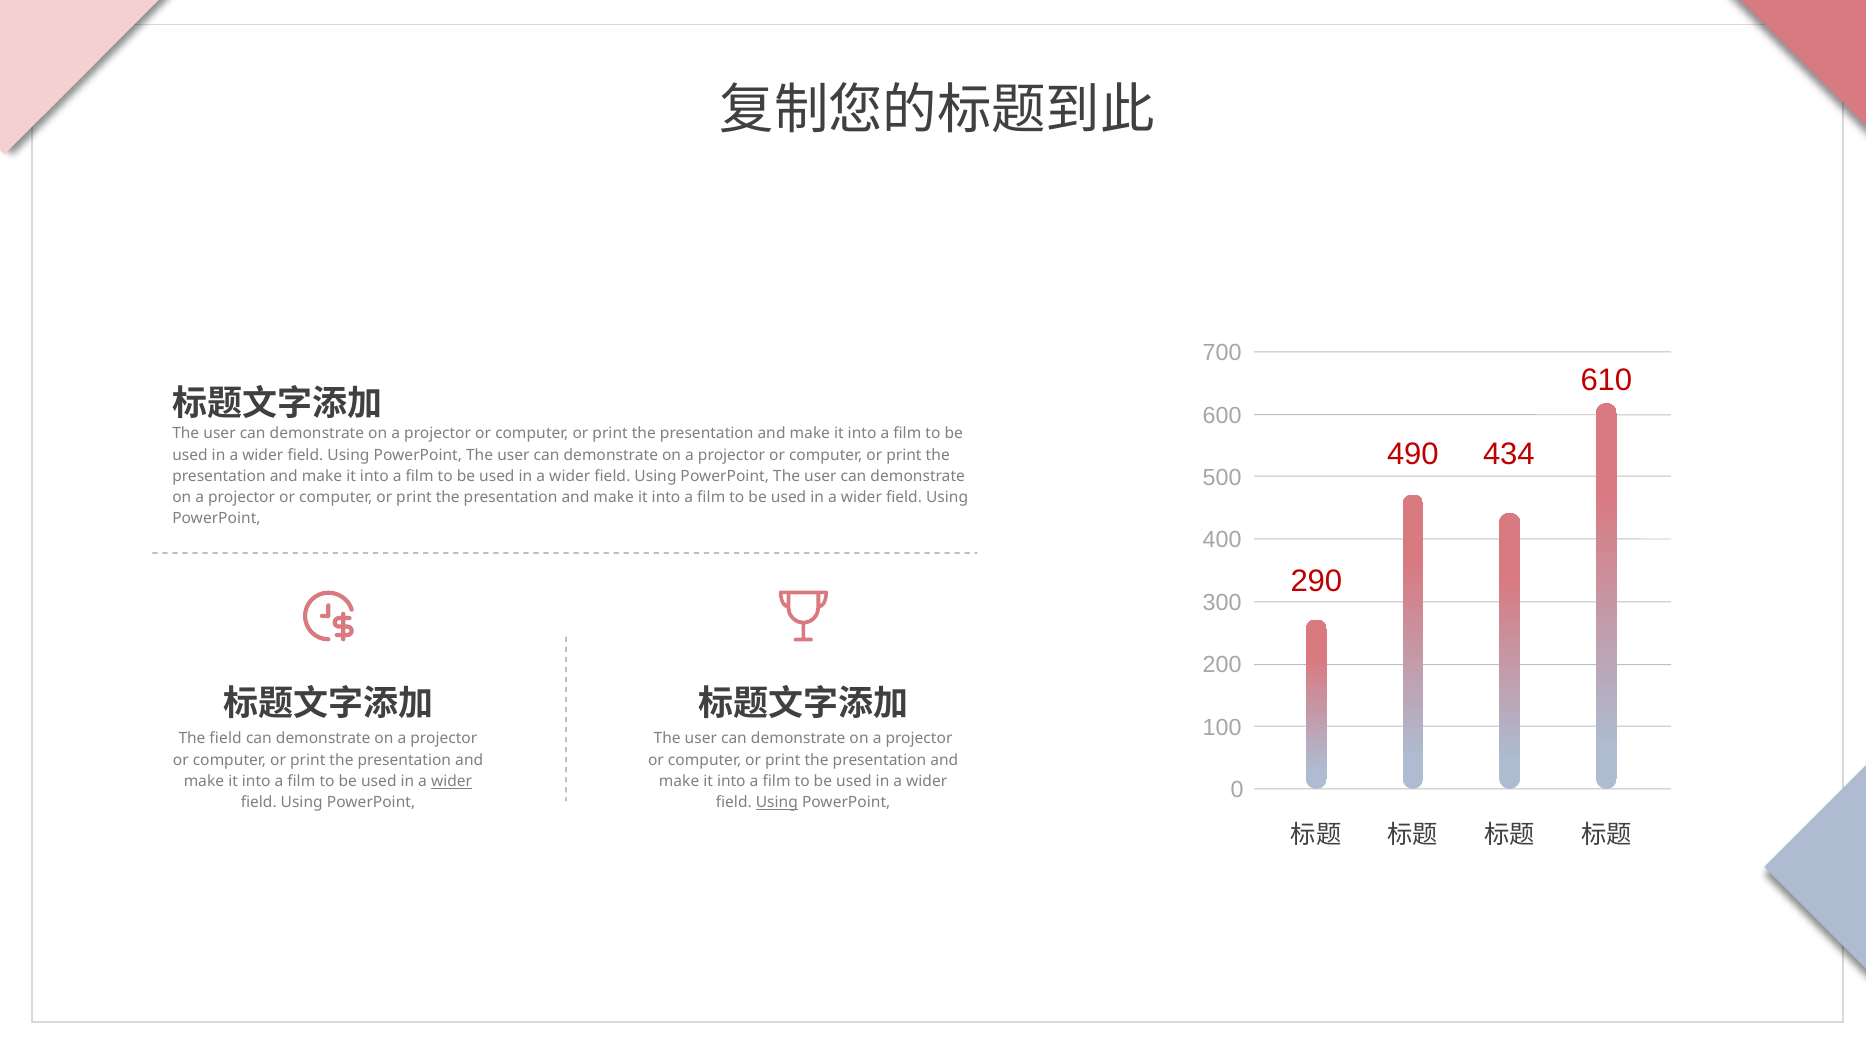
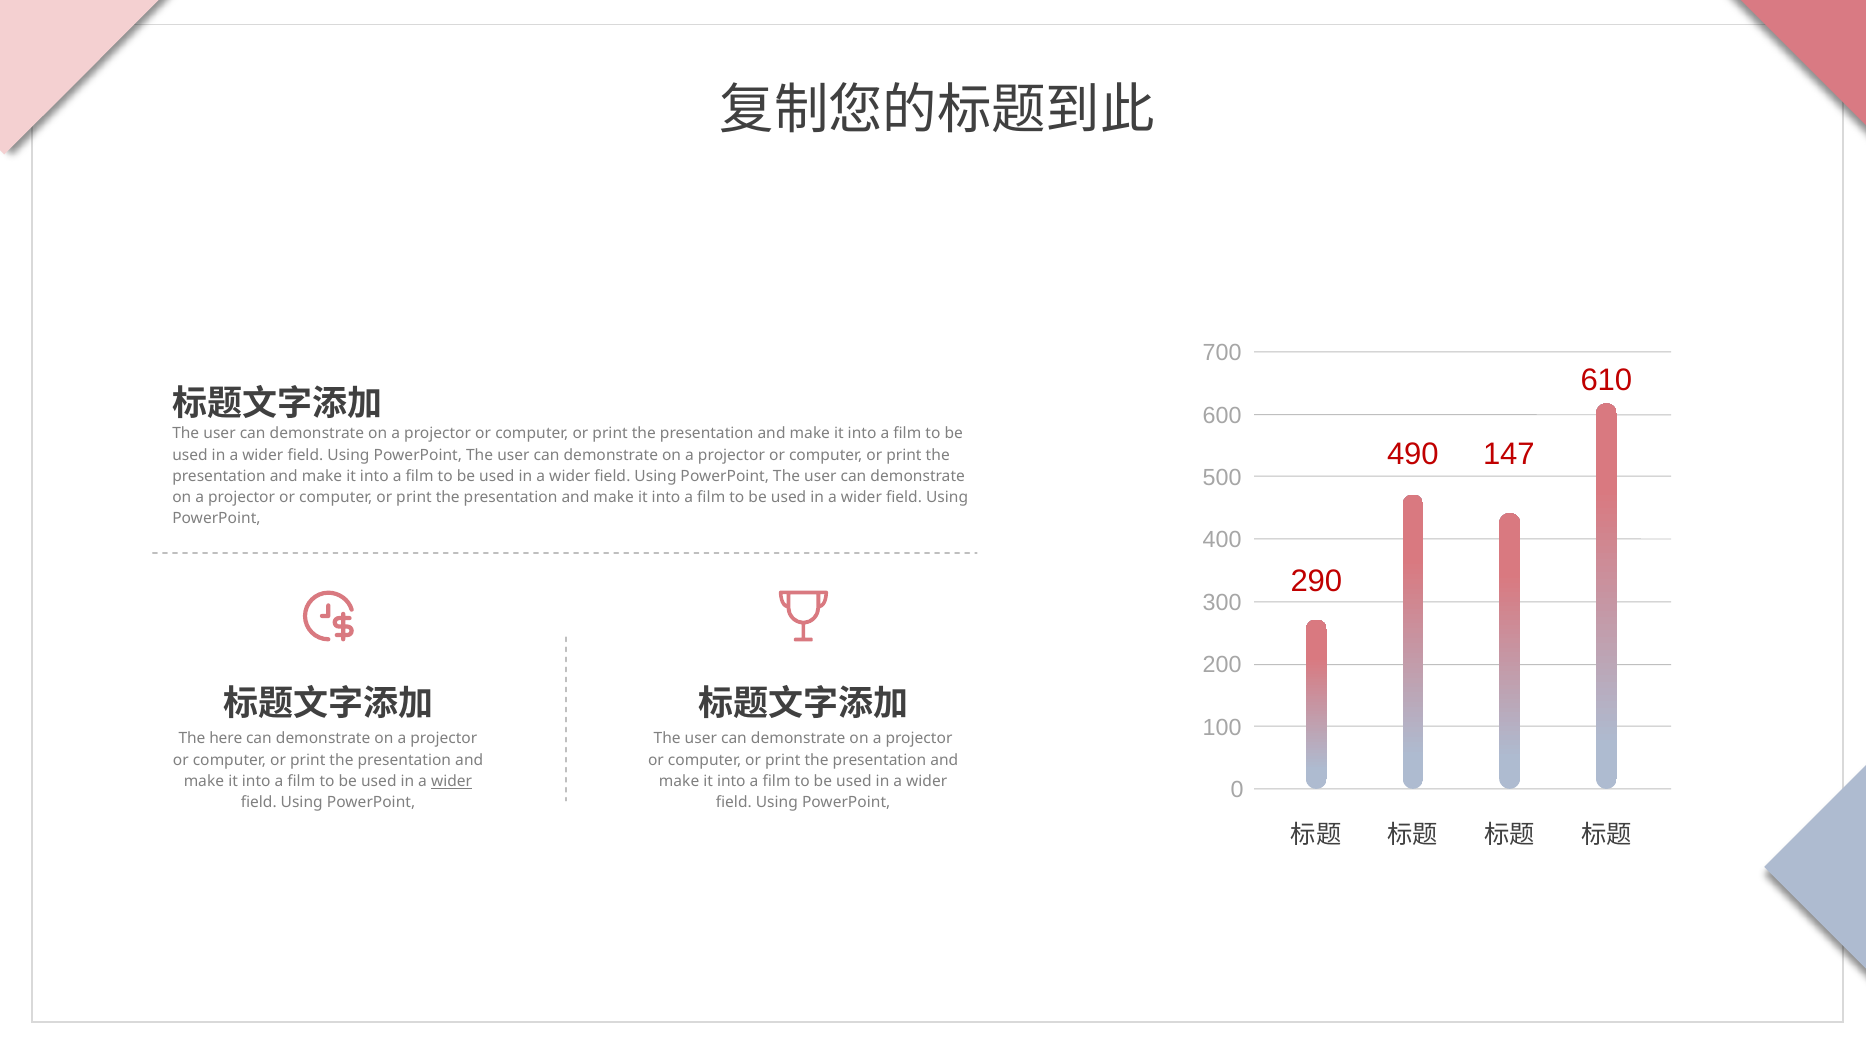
434: 434 -> 147 (1509, 454)
The field: field -> here (226, 739)
Using underline: present -> none (777, 802)
